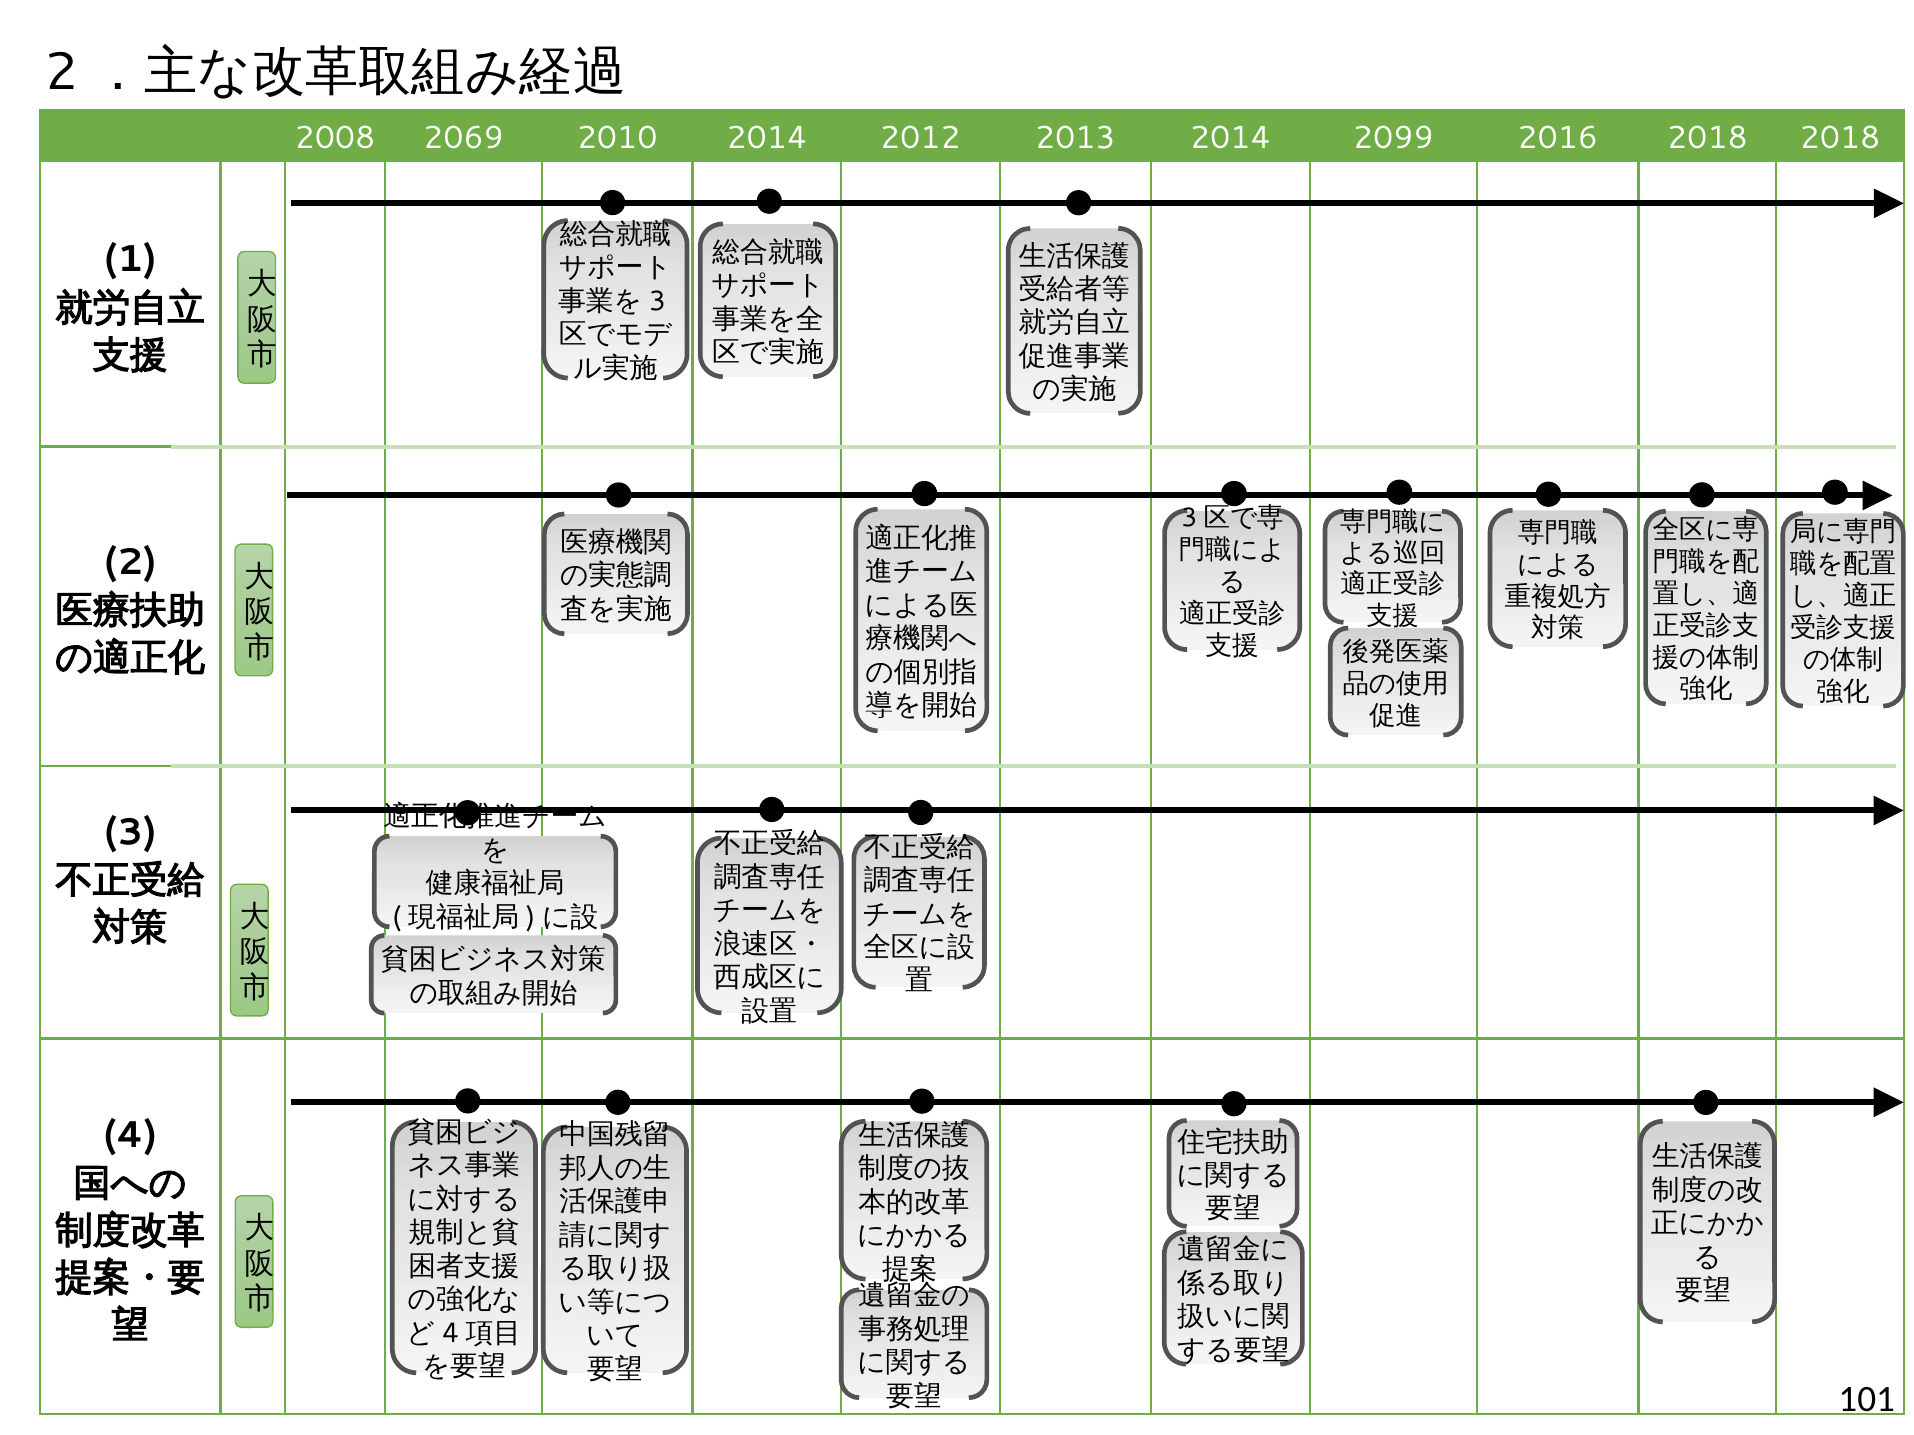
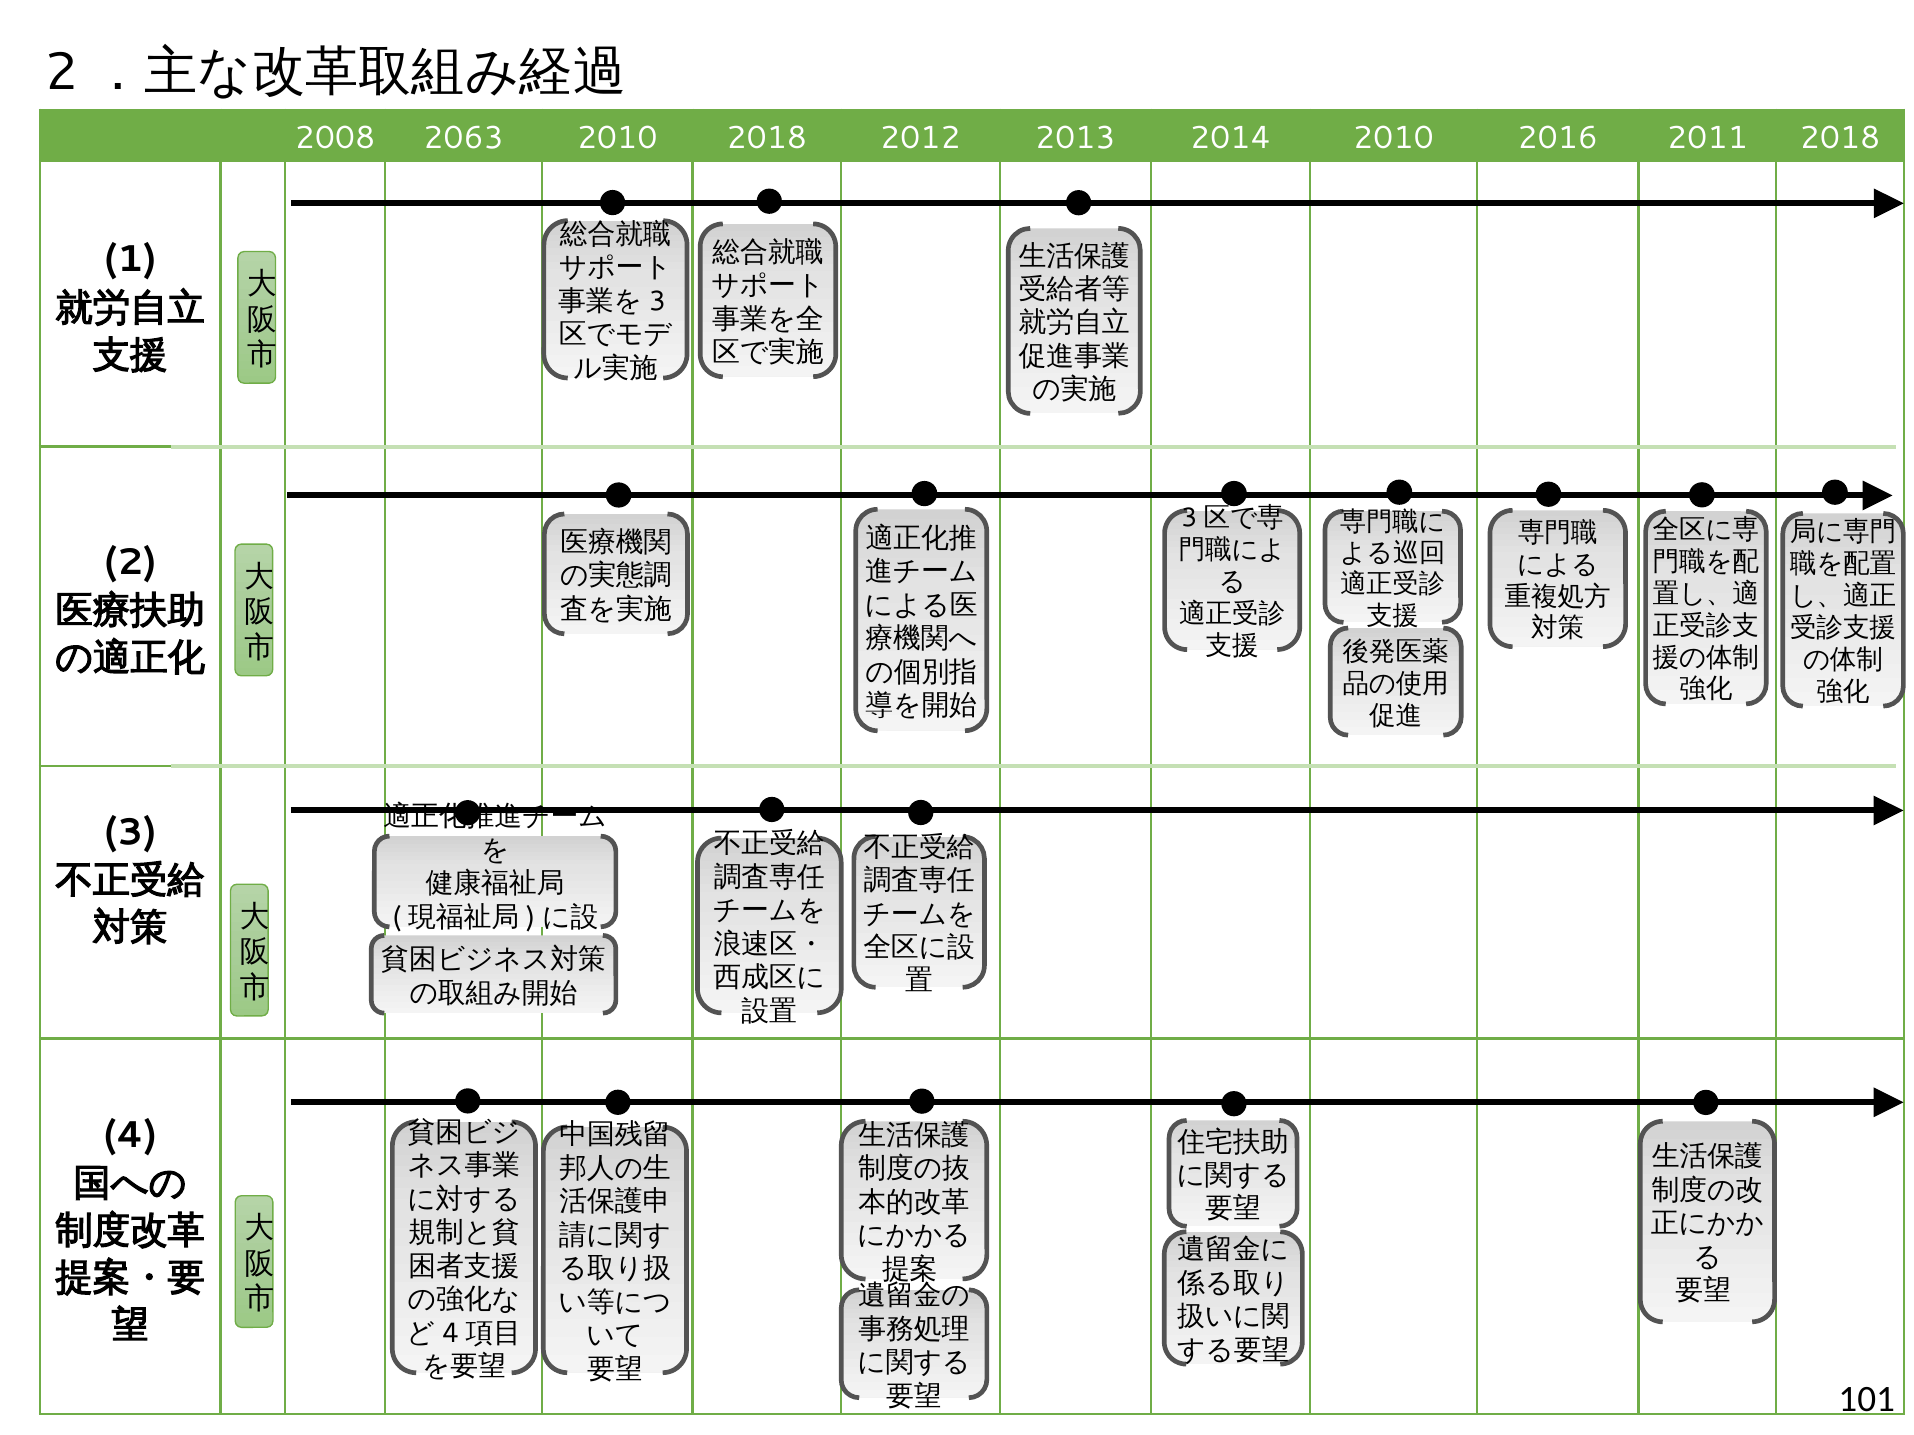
2069: 2069 -> 2063 (464, 138)
2010 2014: 2014 -> 2018 (767, 138)
2014 2099: 2099 -> 2010 (1393, 138)
2016 2018: 2018 -> 2011 (1707, 138)
